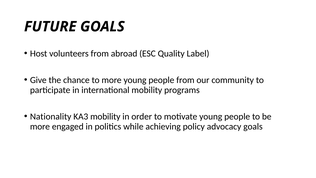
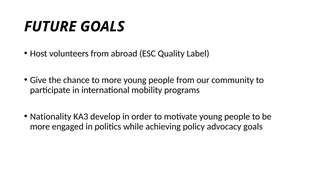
KA3 mobility: mobility -> develop (105, 116)
